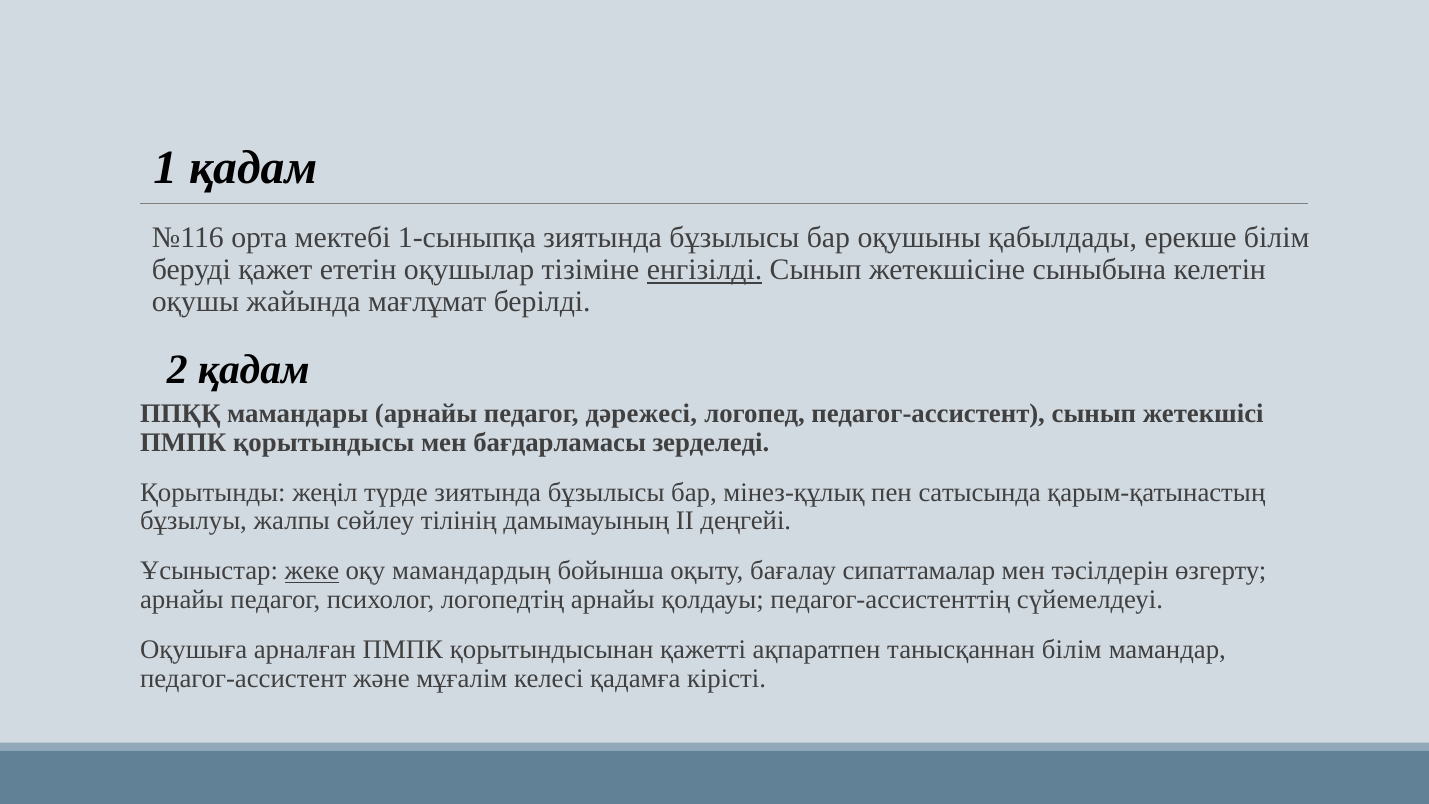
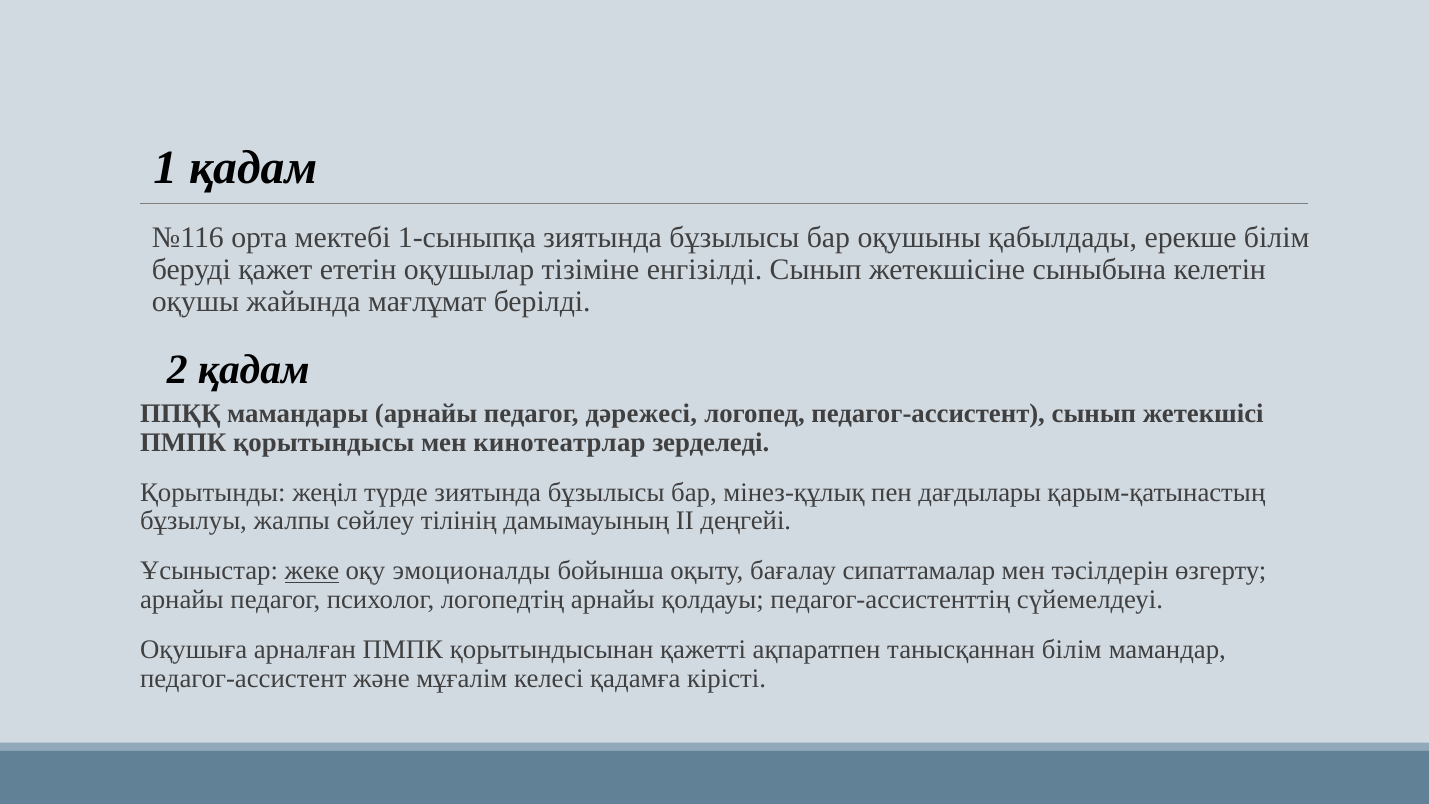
енгізілді underline: present -> none (705, 270)
бағдарламасы: бағдарламасы -> кинотеатрлар (559, 442)
сатысында: сатысында -> дағдылары (980, 492)
мамандардың: мамандардың -> эмоционалды (471, 571)
